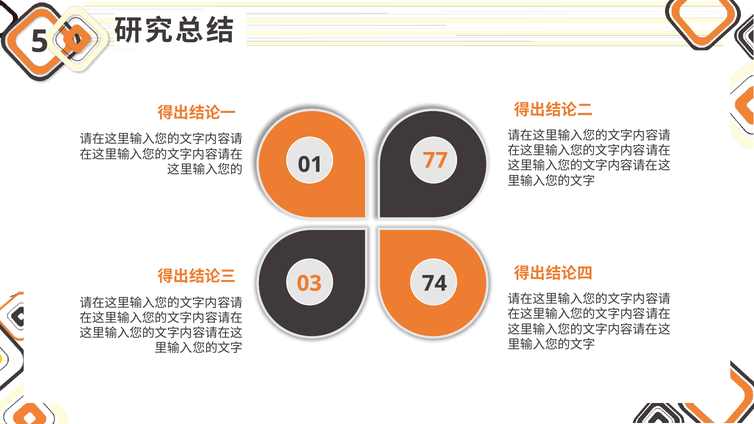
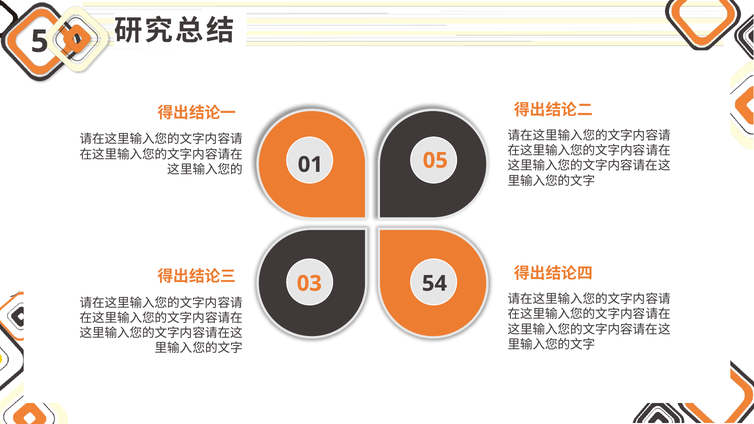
77: 77 -> 05 (435, 161)
74: 74 -> 54 (434, 284)
